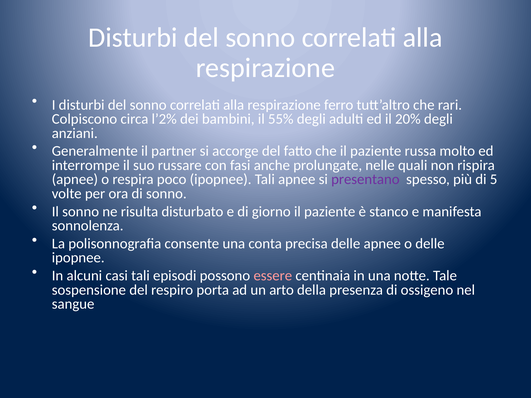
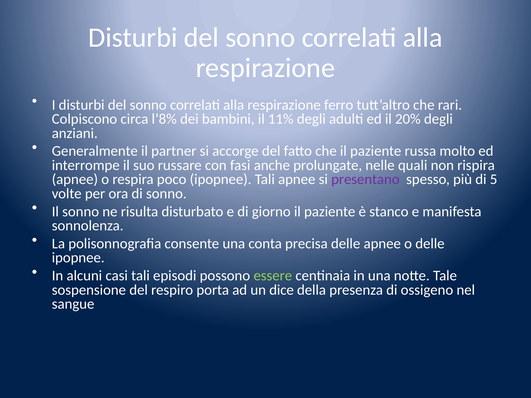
l’2%: l’2% -> l’8% (164, 119)
55%: 55% -> 11% (281, 119)
essere colour: pink -> light green (273, 276)
arto: arto -> dice (282, 290)
